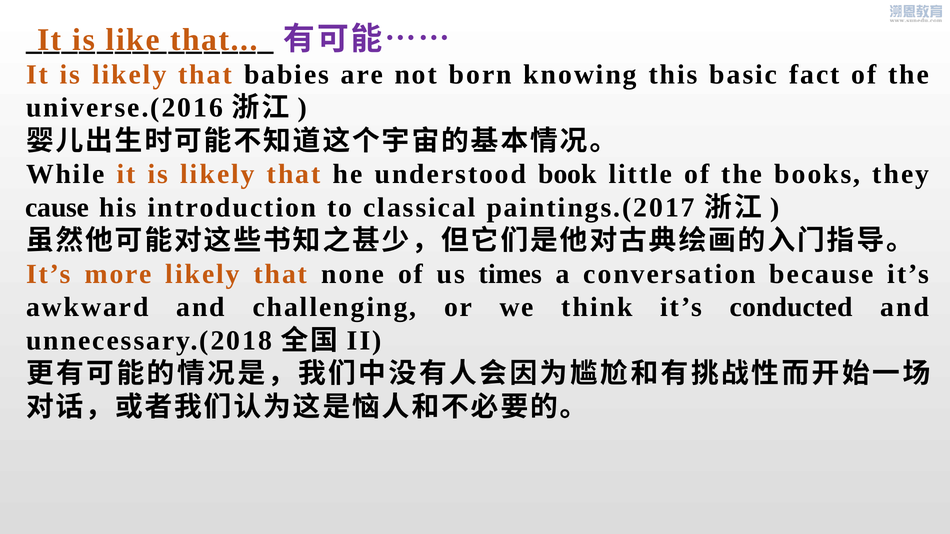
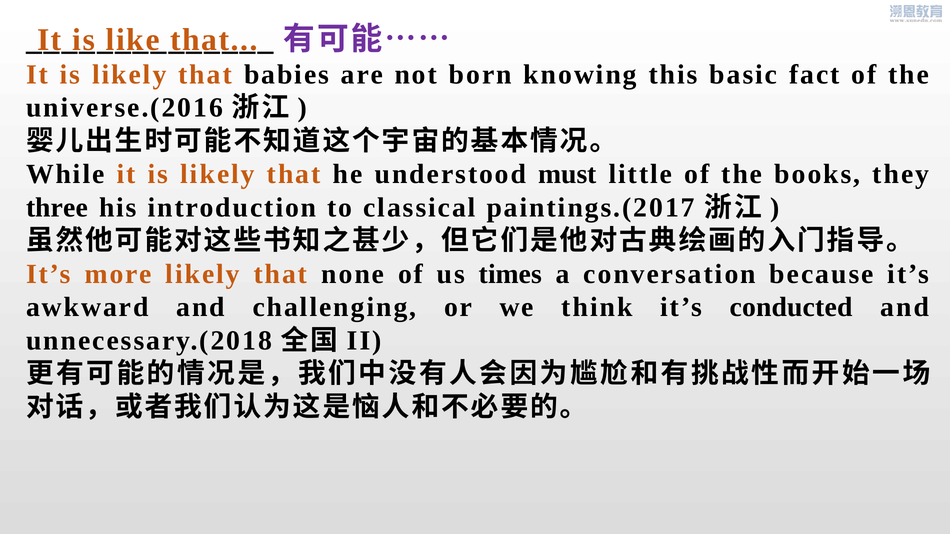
book: book -> must (567, 174)
cause: cause -> three (57, 208)
